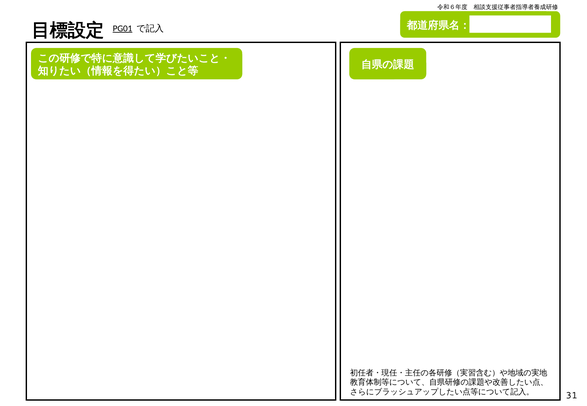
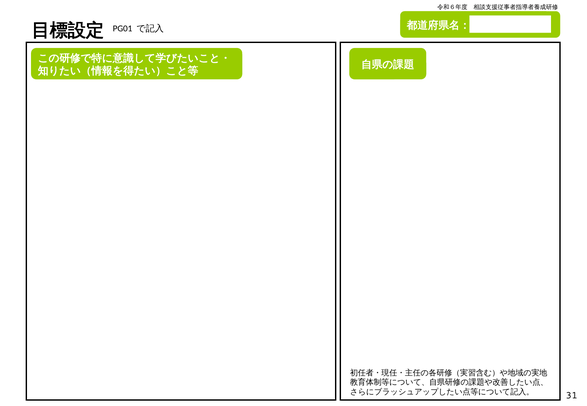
PG01 underline: present -> none (123, 28)
